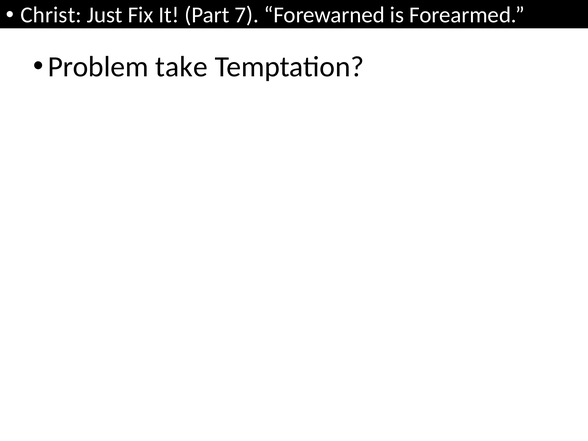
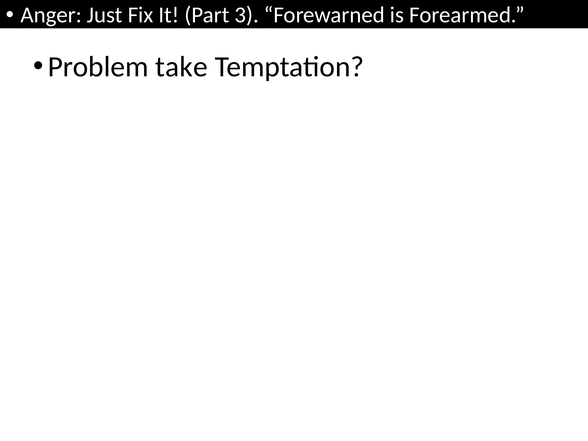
Christ: Christ -> Anger (51, 15)
7: 7 -> 3 (247, 15)
